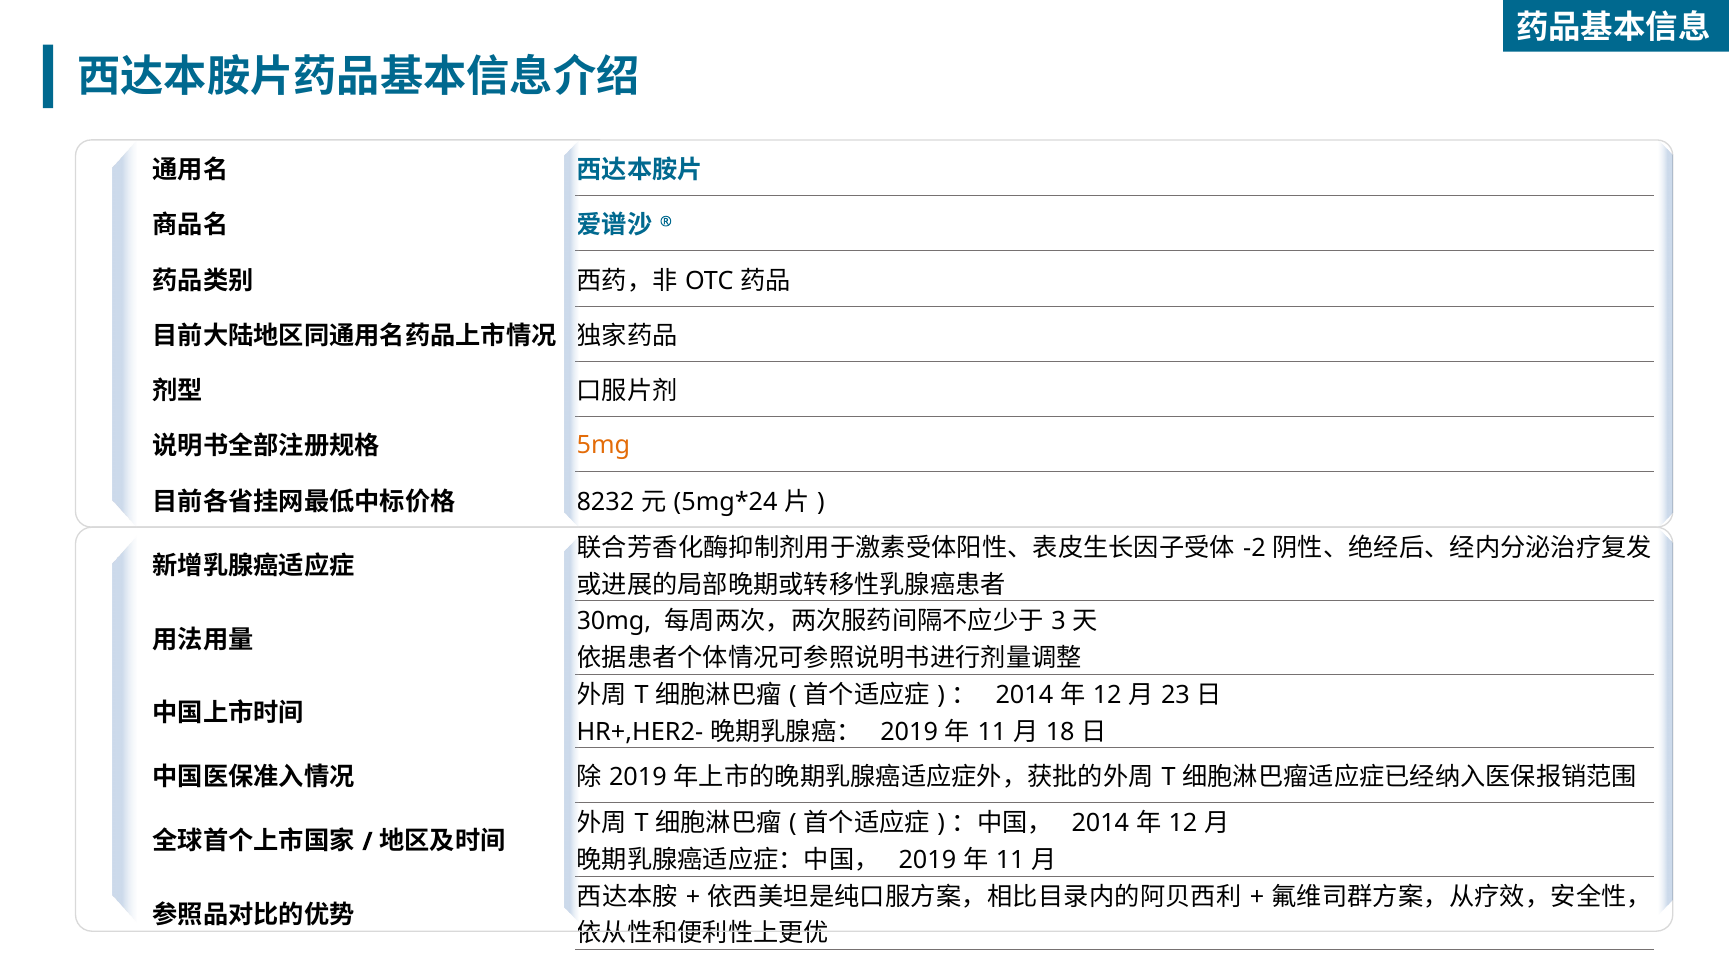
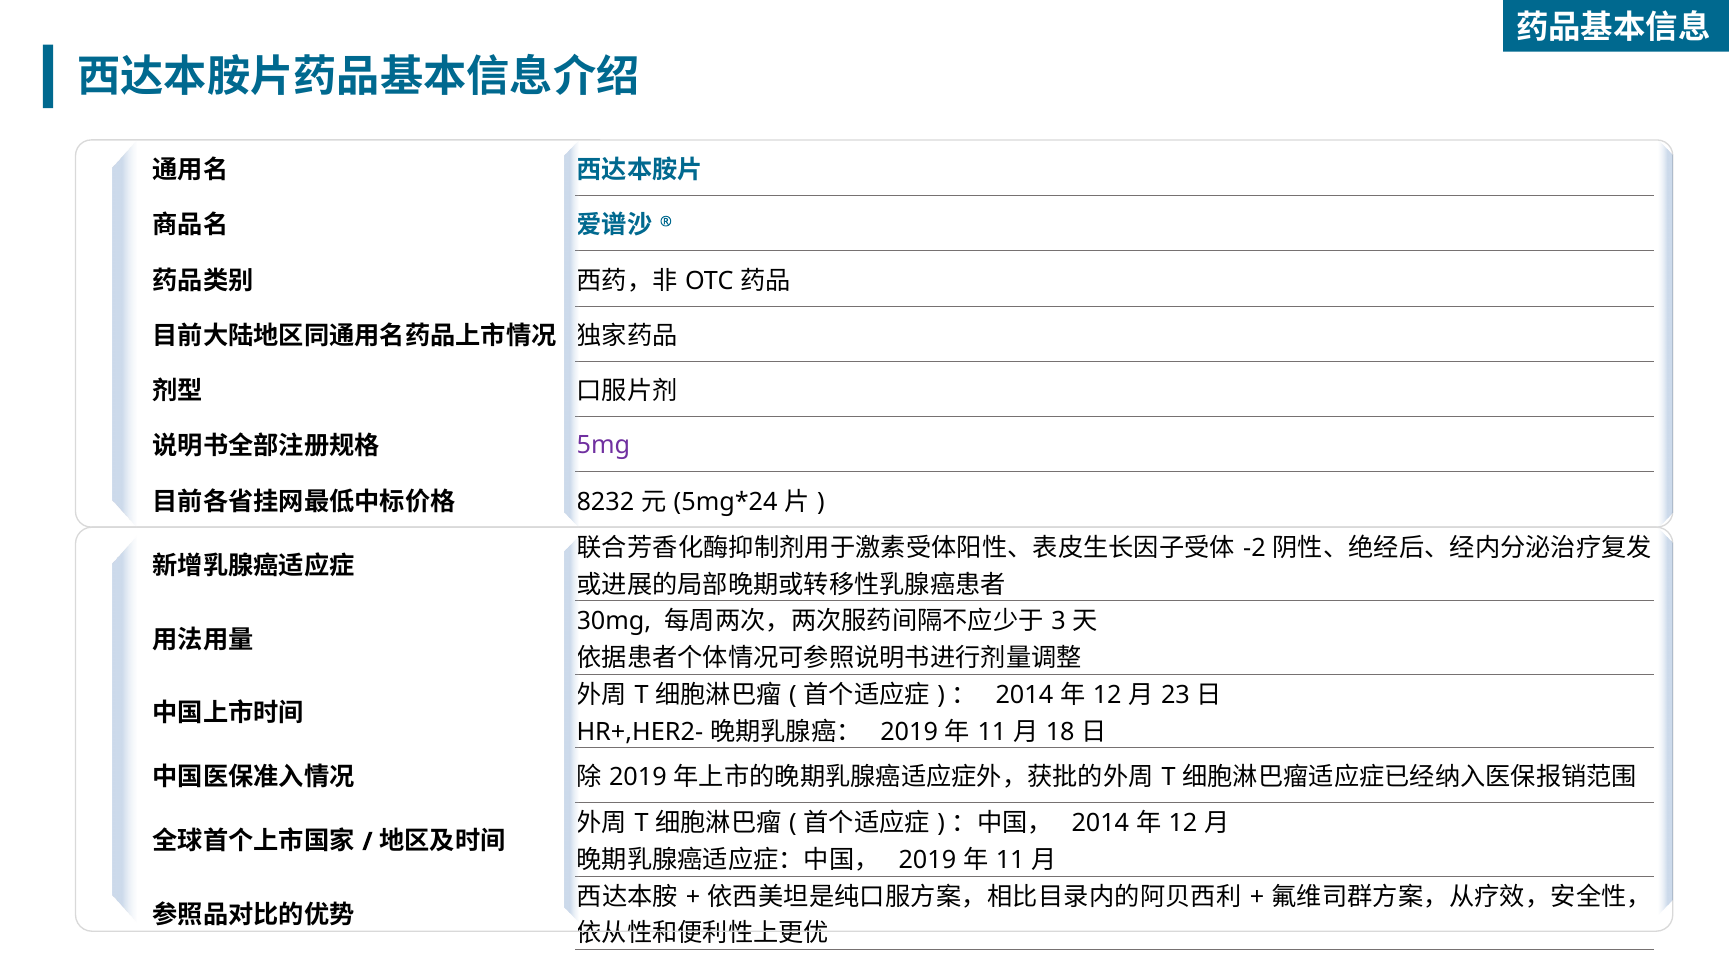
5mg colour: orange -> purple (603, 445)
